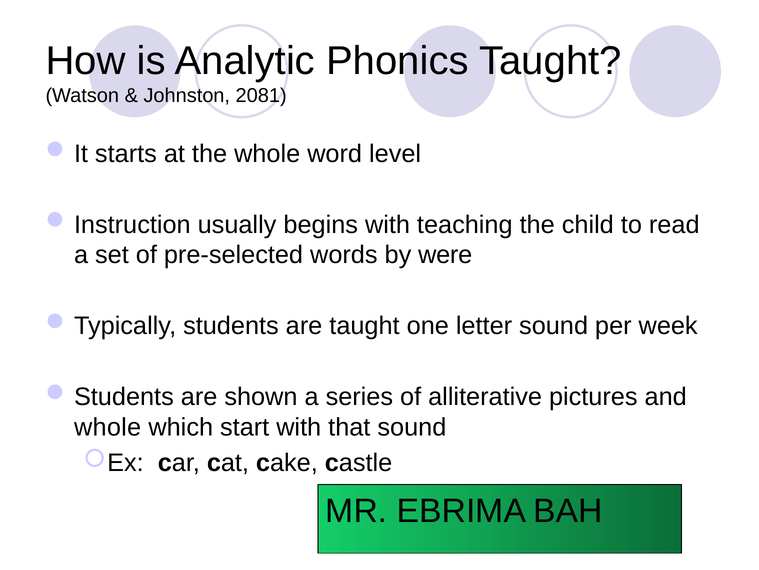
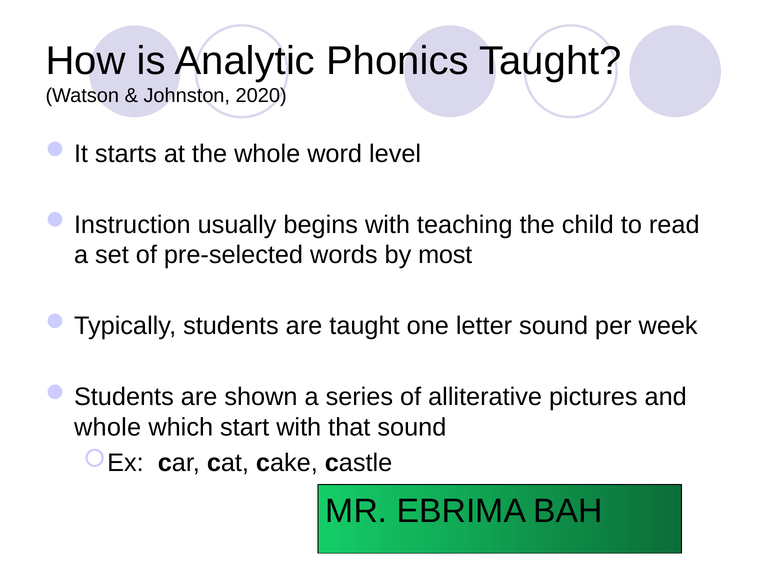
2081: 2081 -> 2020 (261, 96)
were: were -> most (445, 255)
